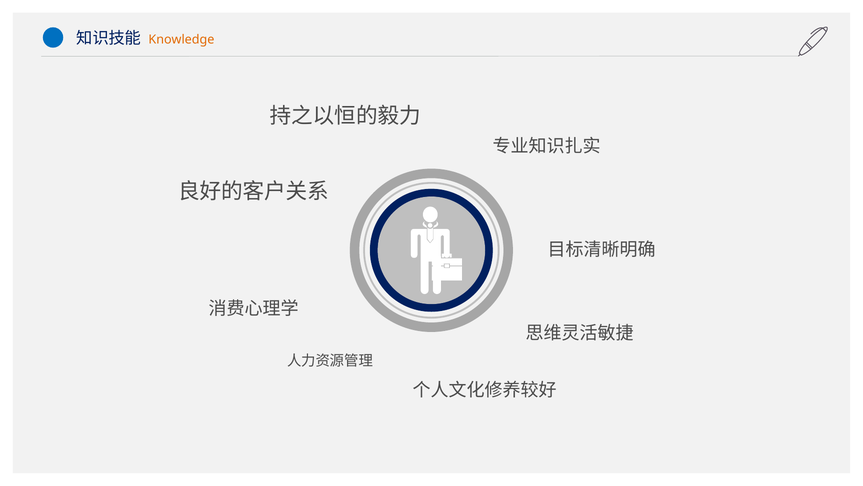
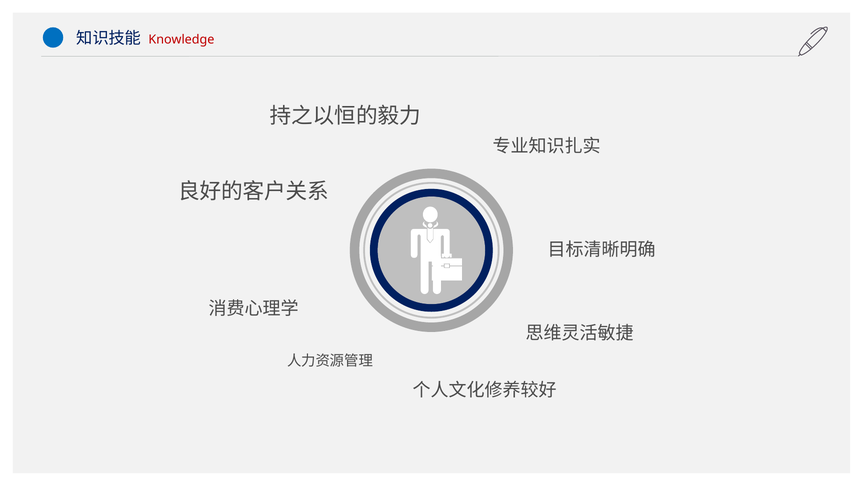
Knowledge colour: orange -> red (181, 40)
